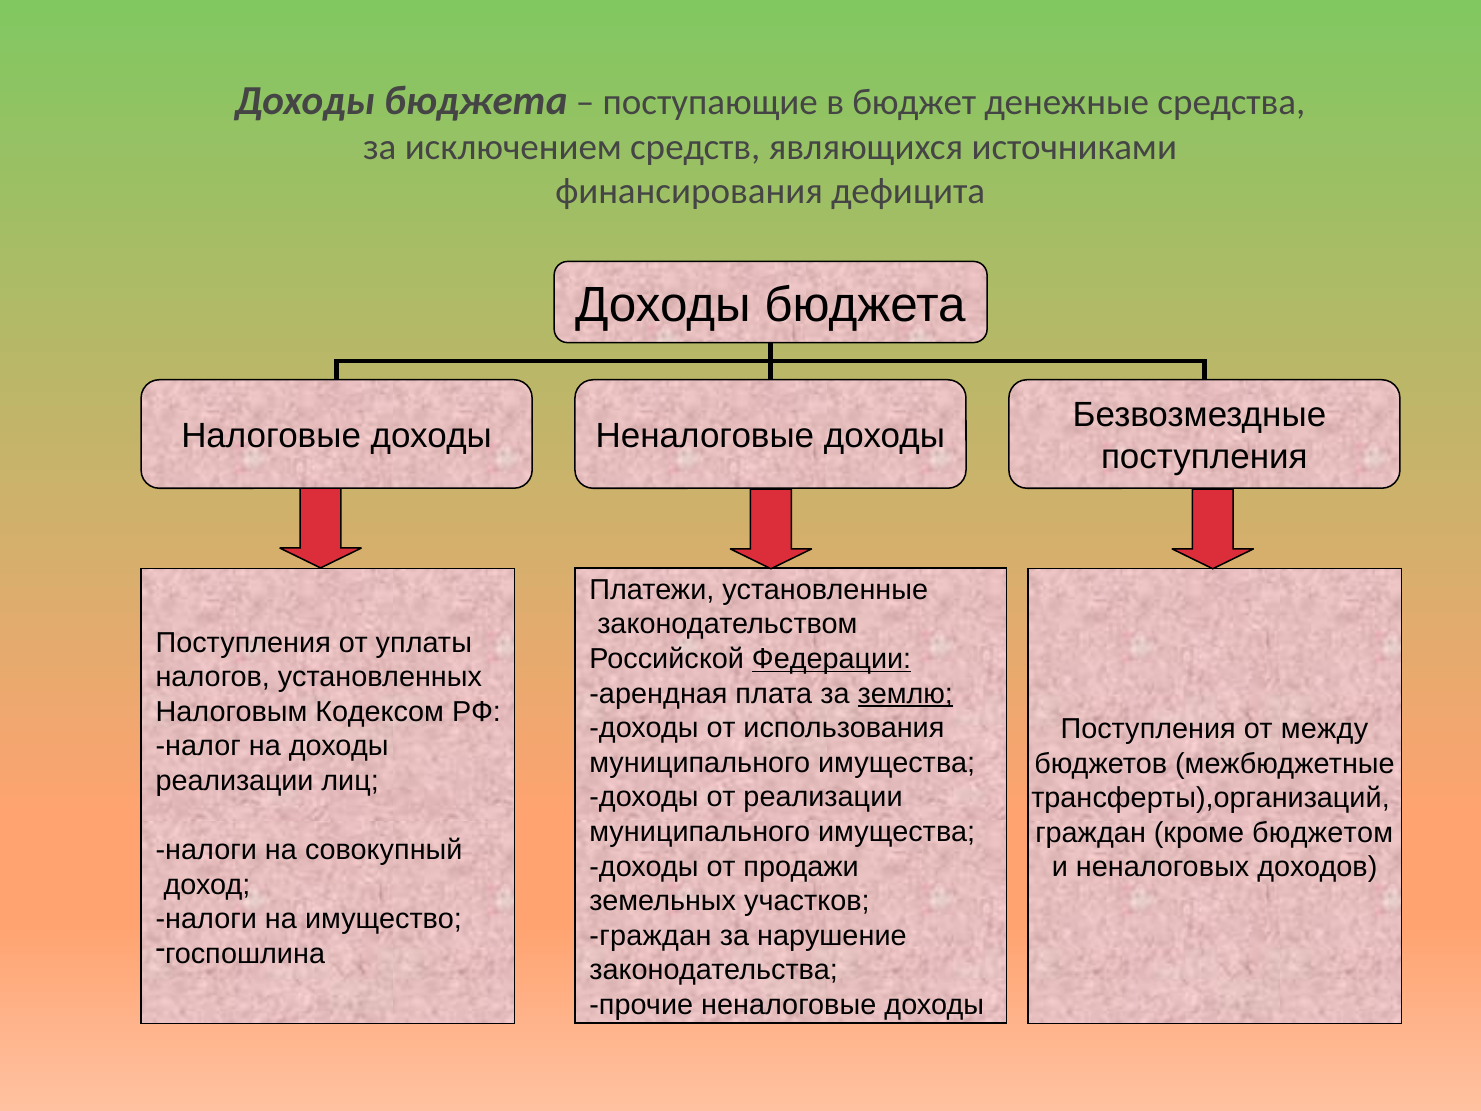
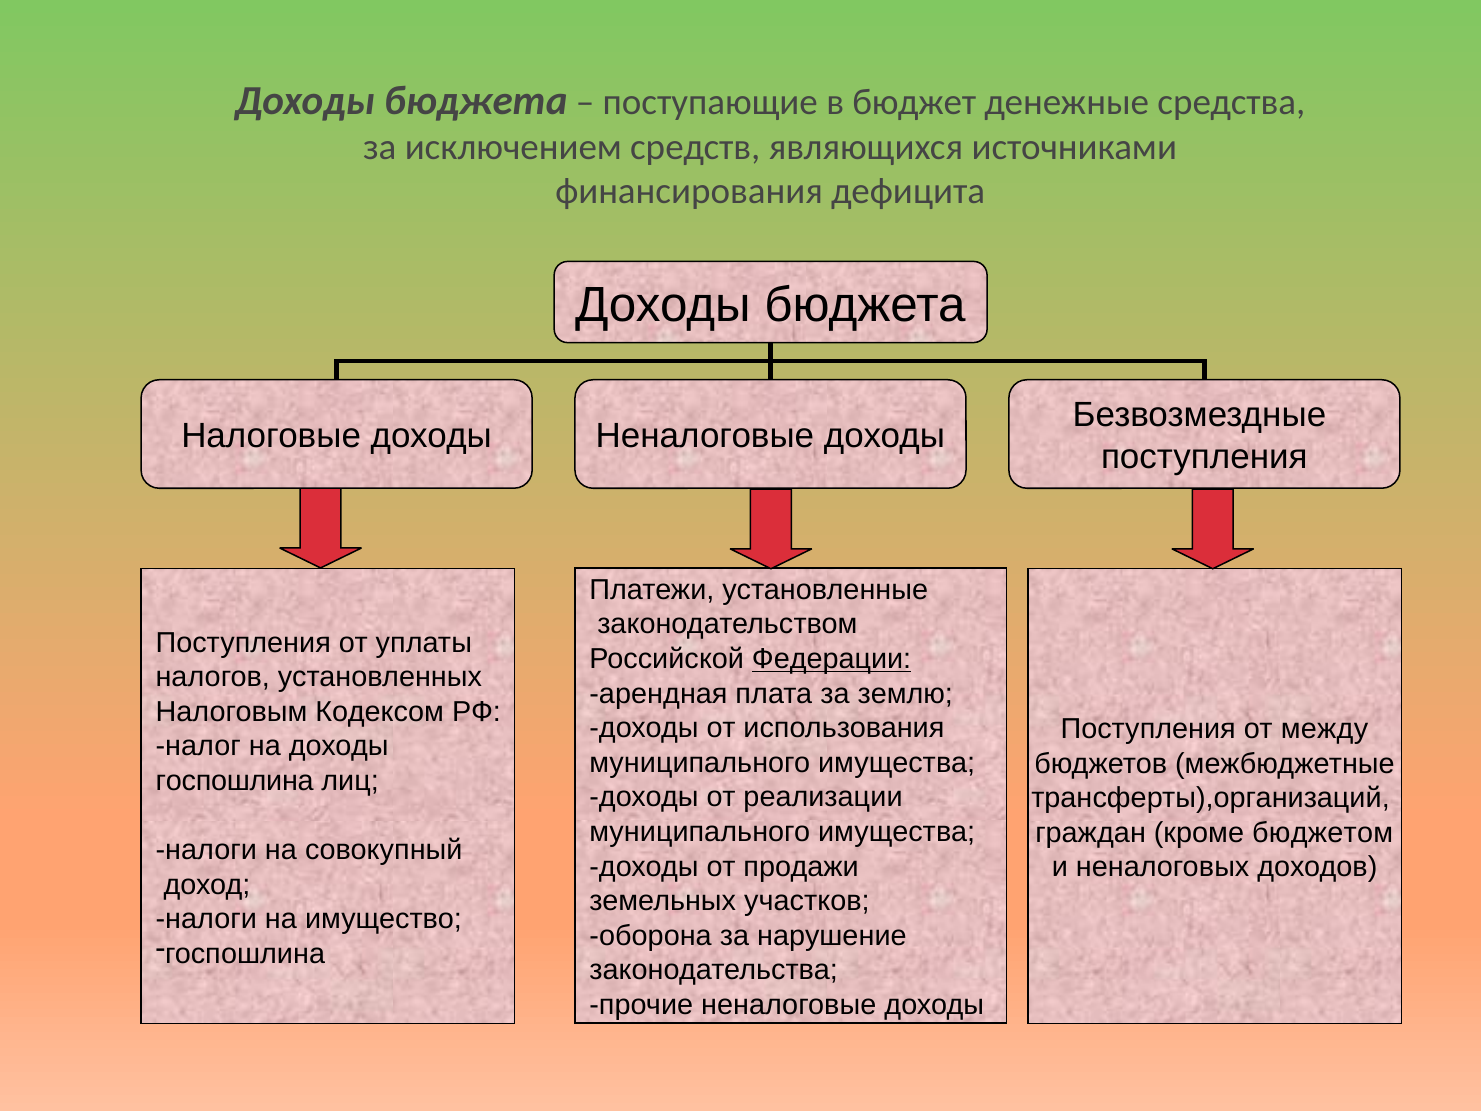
землю underline: present -> none (905, 694)
реализации: реализации -> госпошлина (235, 781)
граждан: граждан -> оборона (651, 936)
